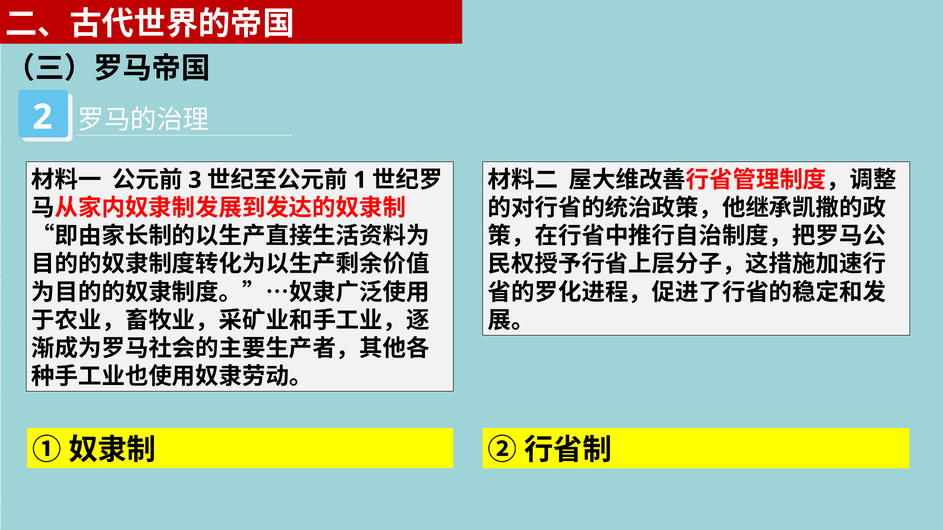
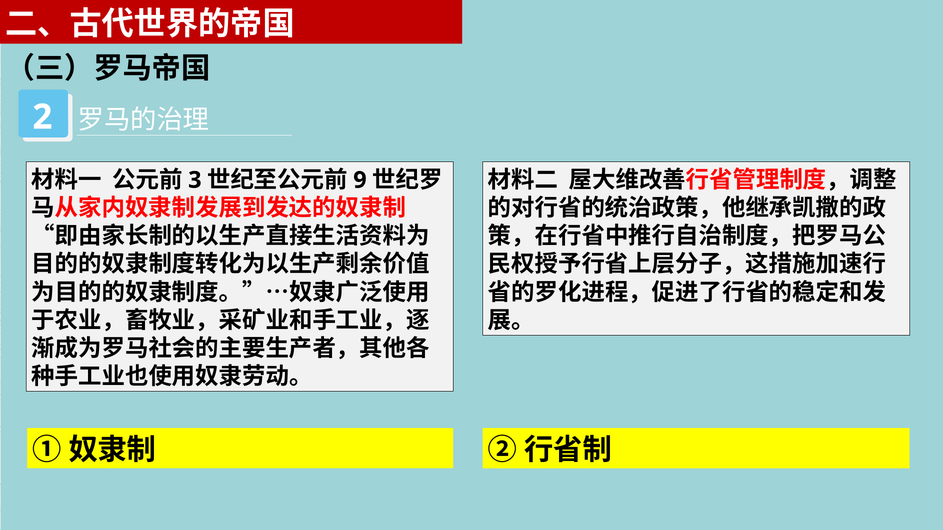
1: 1 -> 9 (360, 180)
